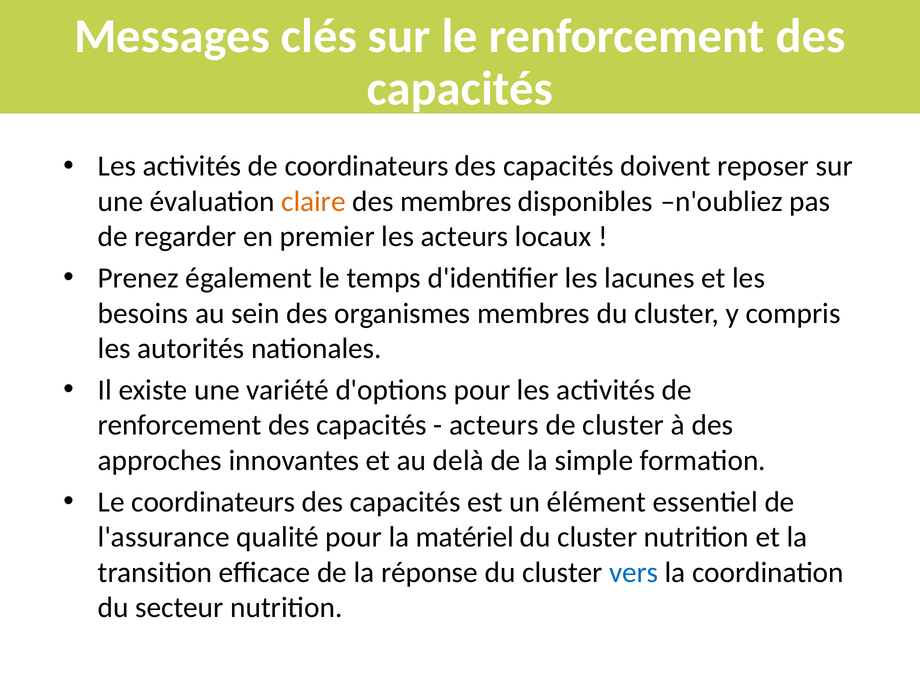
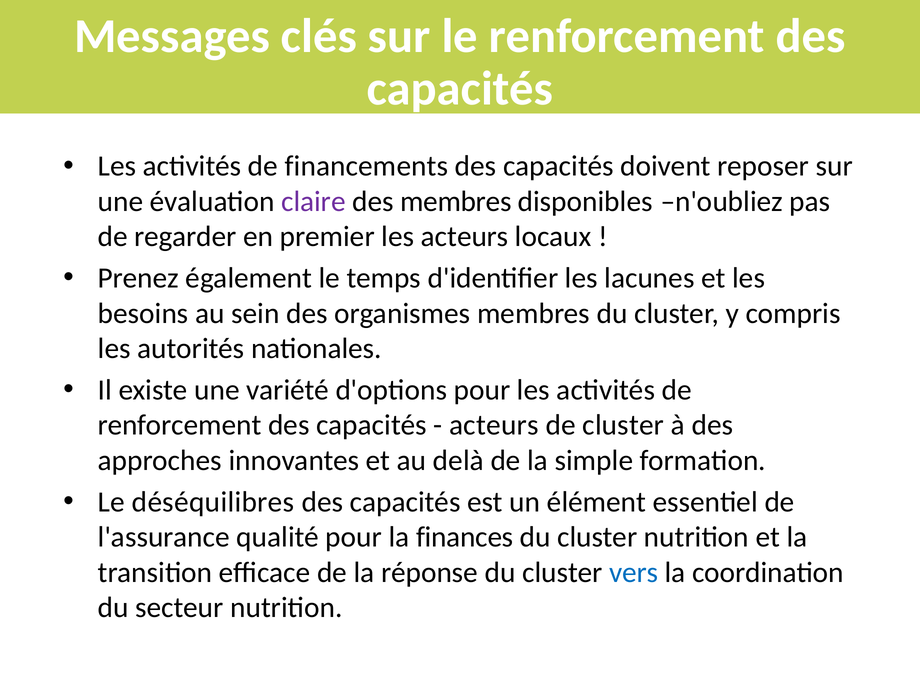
de coordinateurs: coordinateurs -> financements (366, 166)
claire colour: orange -> purple (313, 202)
Le coordinateurs: coordinateurs -> déséquilibres (213, 502)
matériel: matériel -> finances (465, 537)
